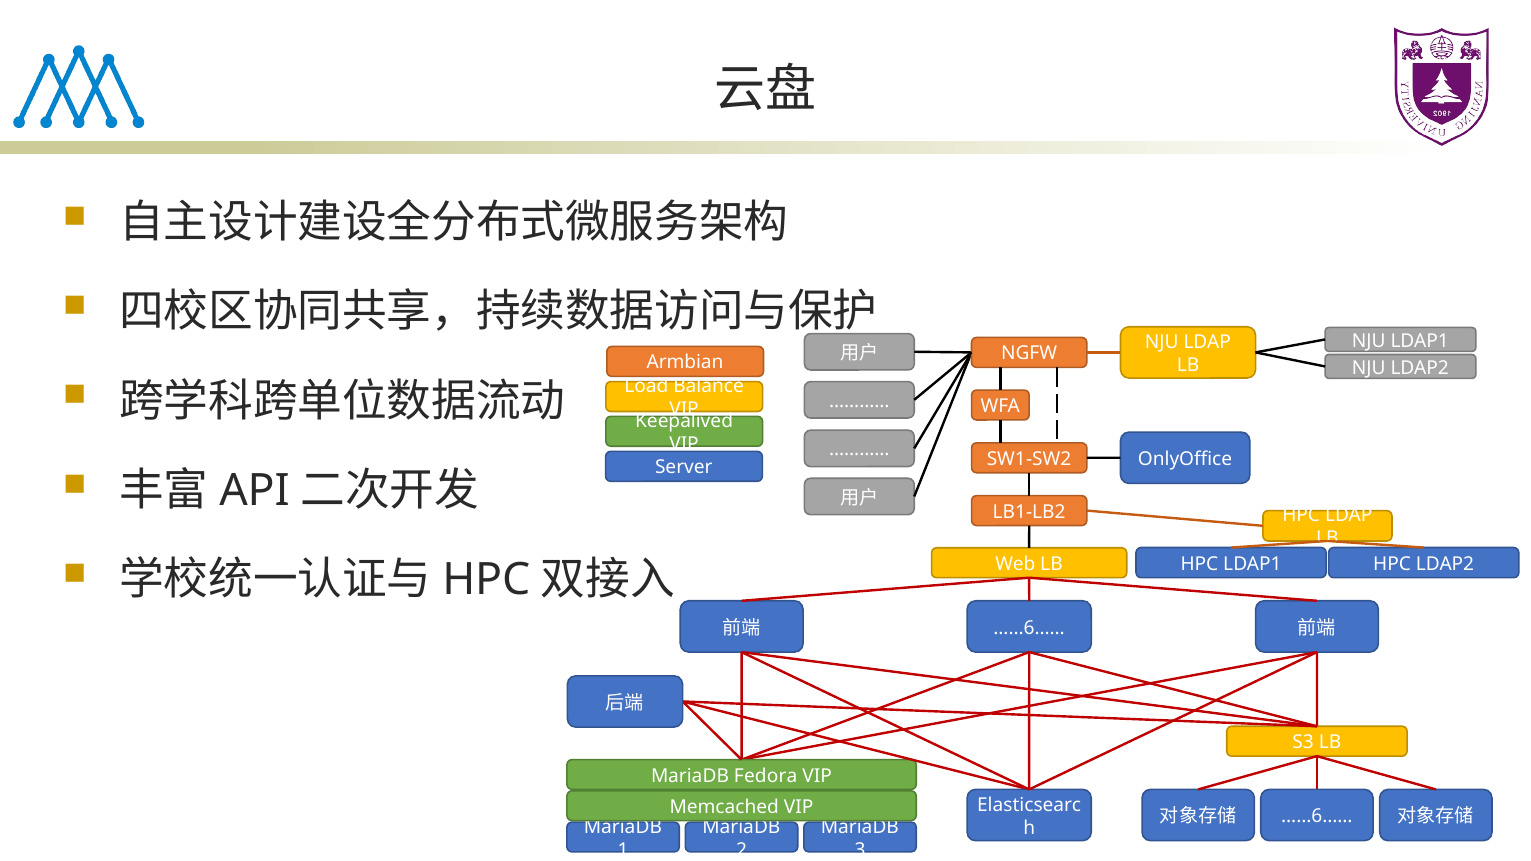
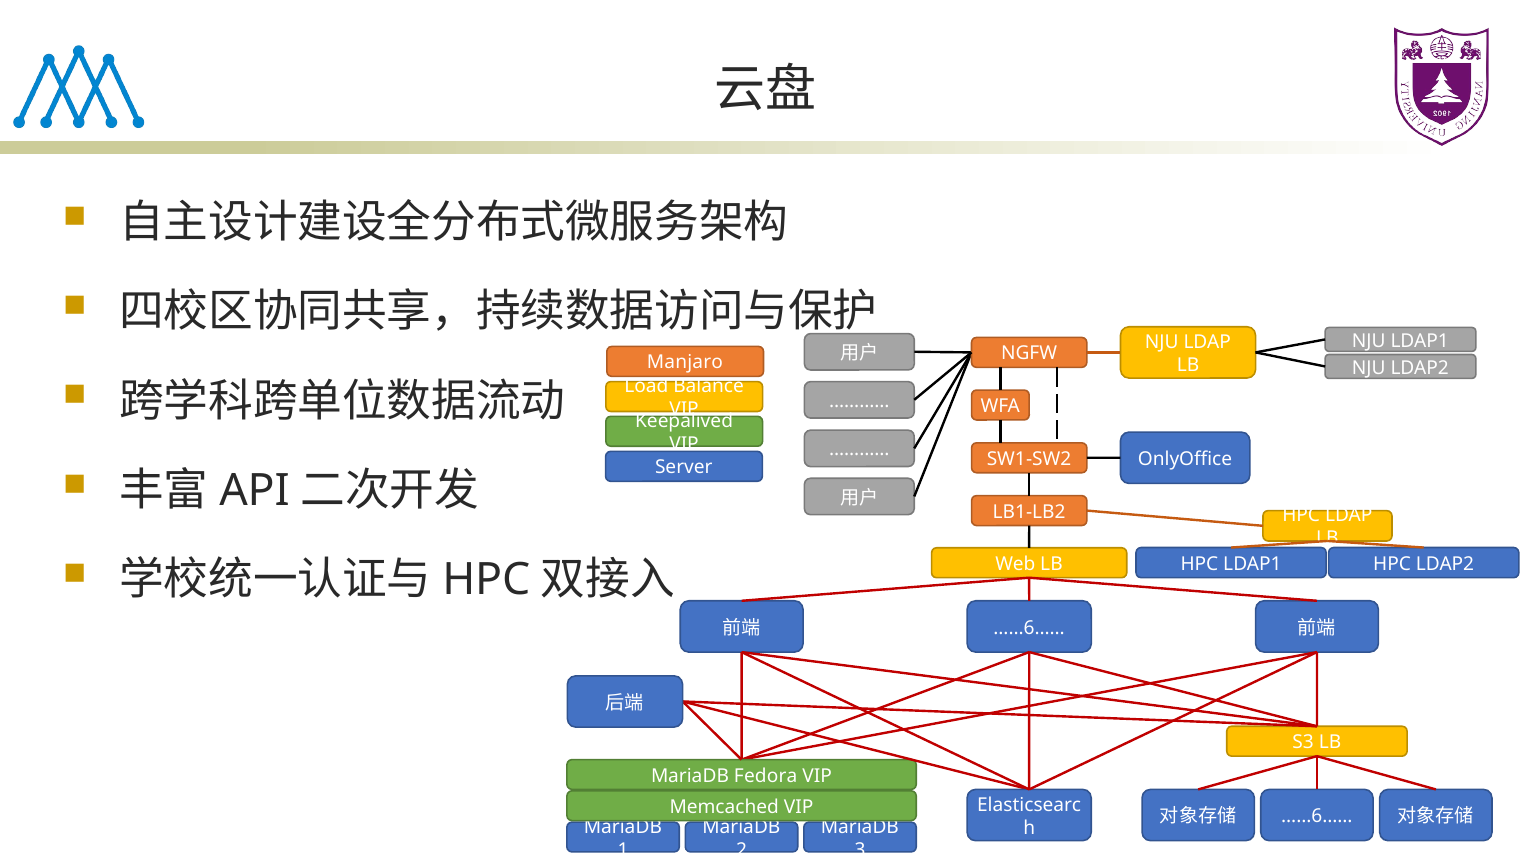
Armbian: Armbian -> Manjaro (685, 363)
